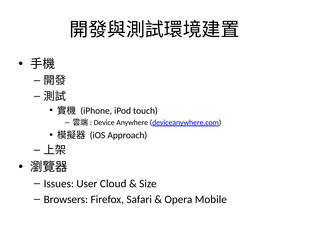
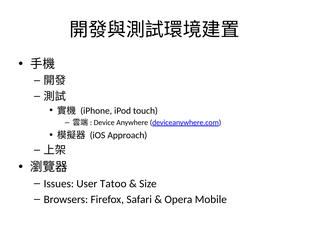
Cloud: Cloud -> Tatoo (113, 183)
